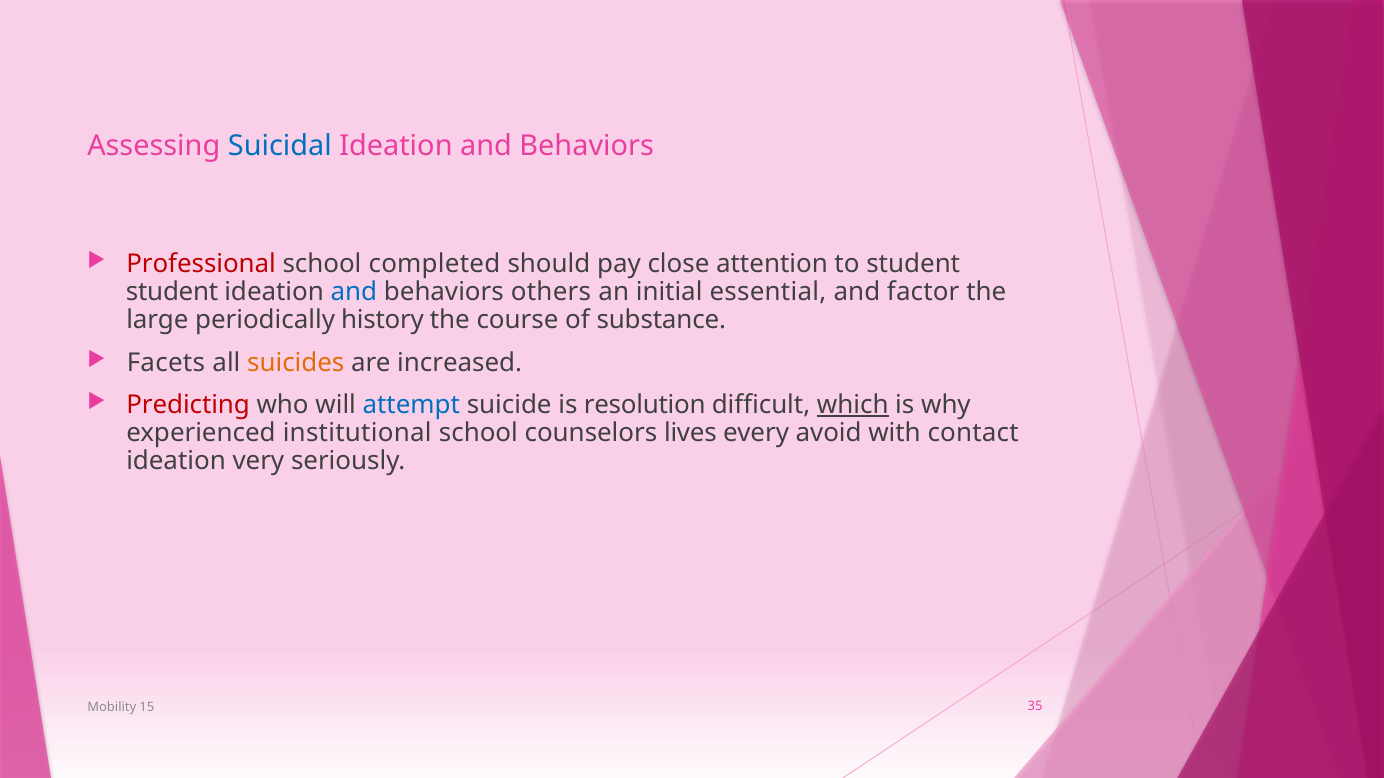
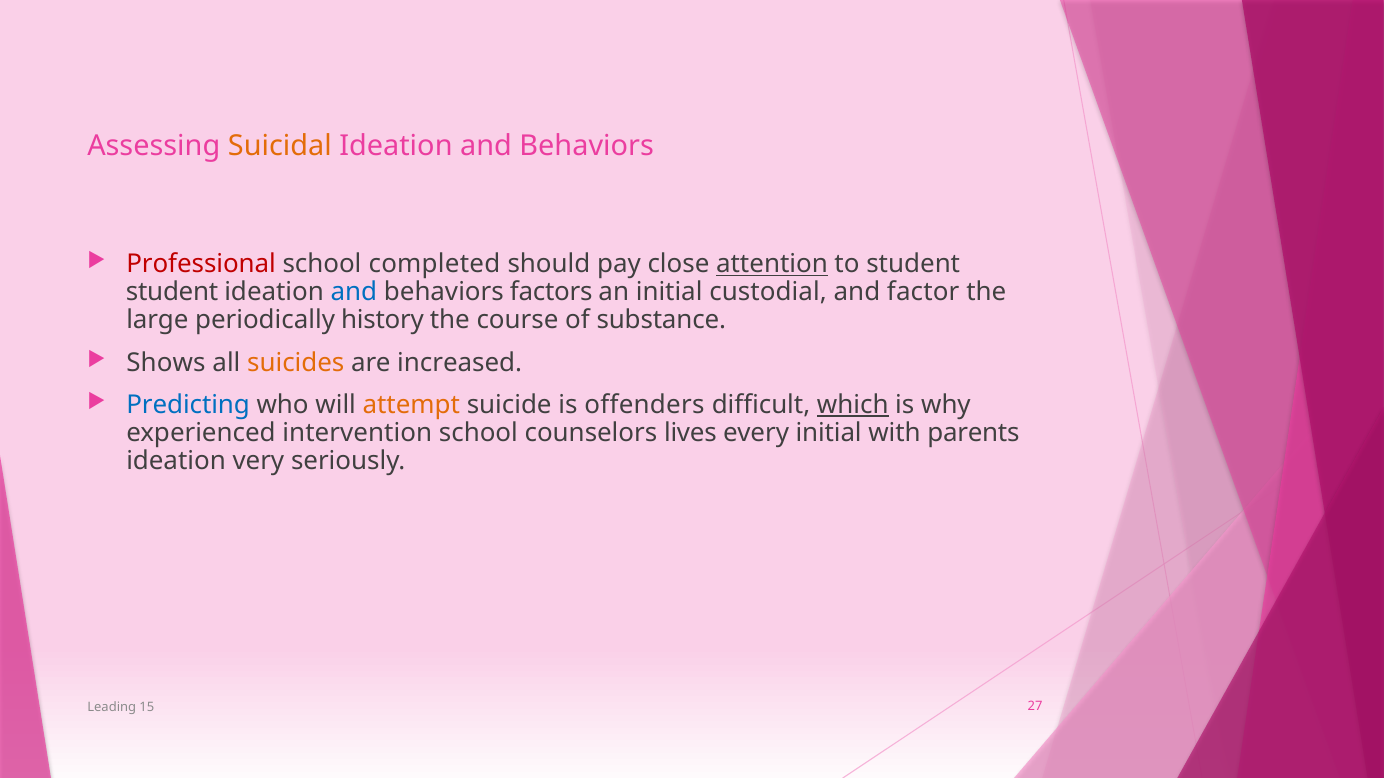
Suicidal colour: blue -> orange (280, 146)
attention underline: none -> present (772, 264)
others: others -> factors (551, 292)
essential: essential -> custodial (768, 292)
Facets: Facets -> Shows (166, 363)
Predicting colour: red -> blue (188, 405)
attempt colour: blue -> orange (411, 405)
resolution: resolution -> offenders (644, 405)
institutional: institutional -> intervention (357, 433)
every avoid: avoid -> initial (829, 433)
contact: contact -> parents (973, 433)
Mobility: Mobility -> Leading (112, 707)
35: 35 -> 27 (1035, 706)
